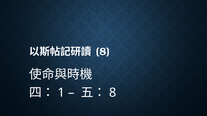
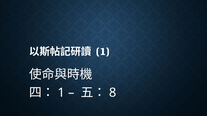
8: 8 -> 1 (103, 52)
